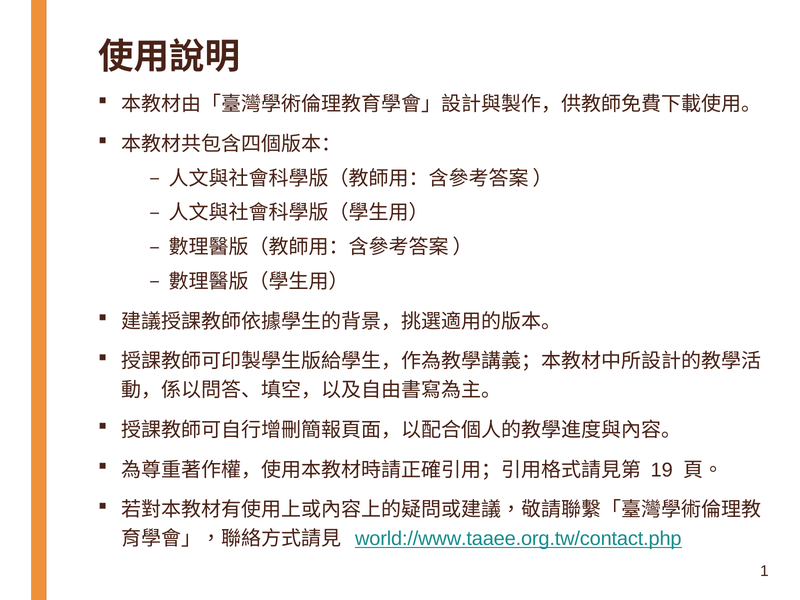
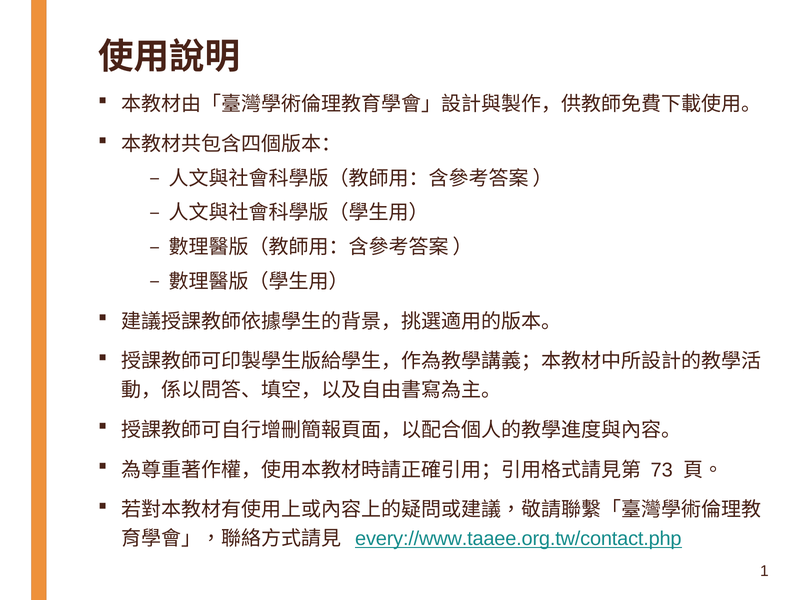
19: 19 -> 73 (662, 470)
world://www.taaee.org.tw/contact.php: world://www.taaee.org.tw/contact.php -> every://www.taaee.org.tw/contact.php (518, 539)
